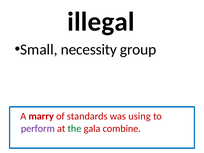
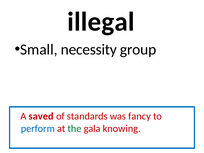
marry: marry -> saved (41, 116)
using: using -> fancy (140, 116)
perform colour: purple -> blue (38, 128)
combine: combine -> knowing (122, 128)
